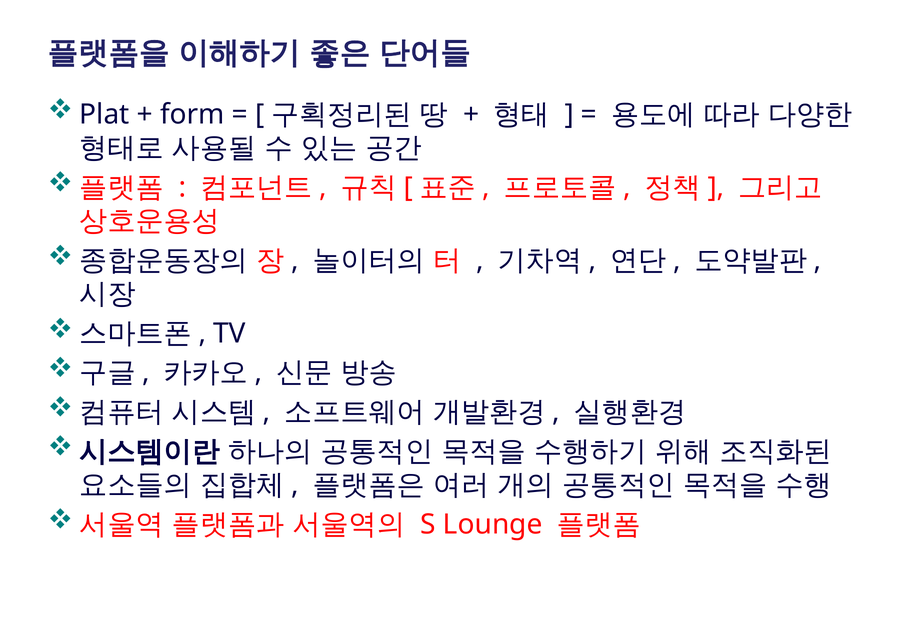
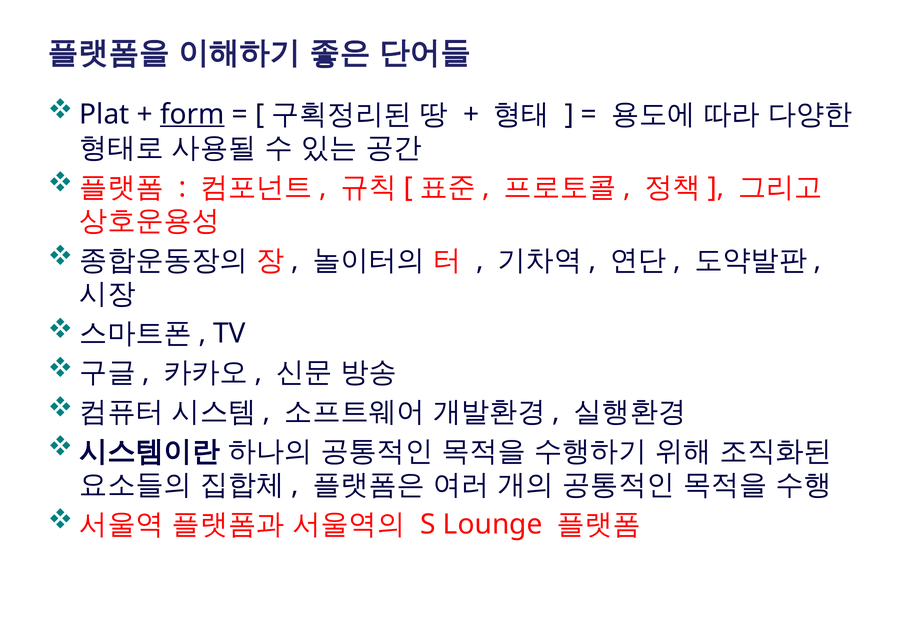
form underline: none -> present (192, 114)
